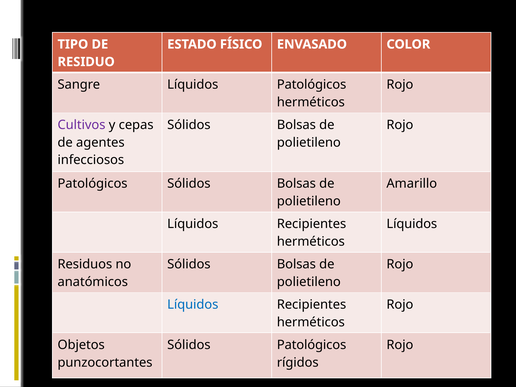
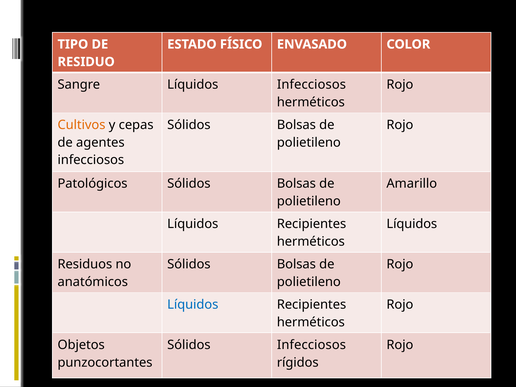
Líquidos Patológicos: Patológicos -> Infecciosos (311, 85)
Cultivos colour: purple -> orange (82, 125)
Sólidos Patológicos: Patológicos -> Infecciosos (311, 345)
